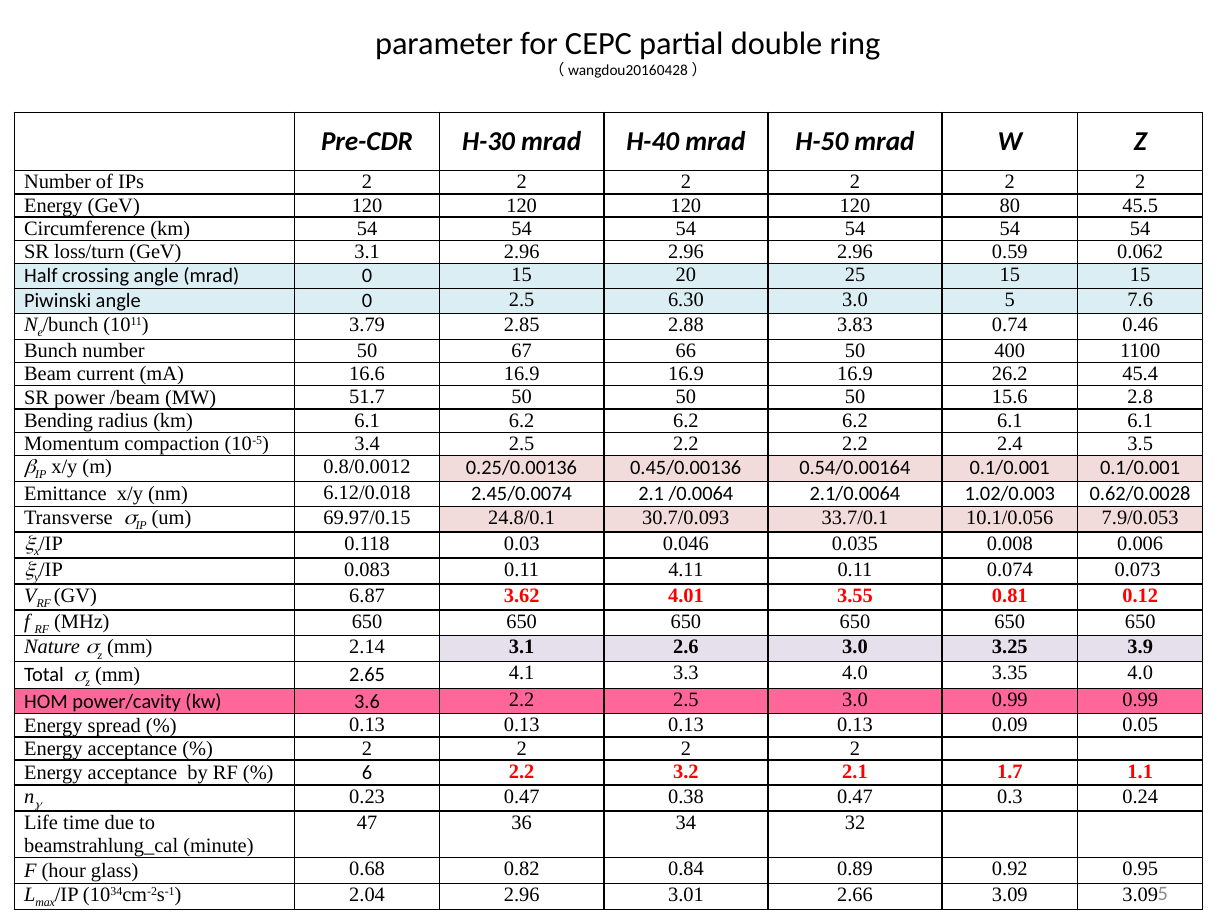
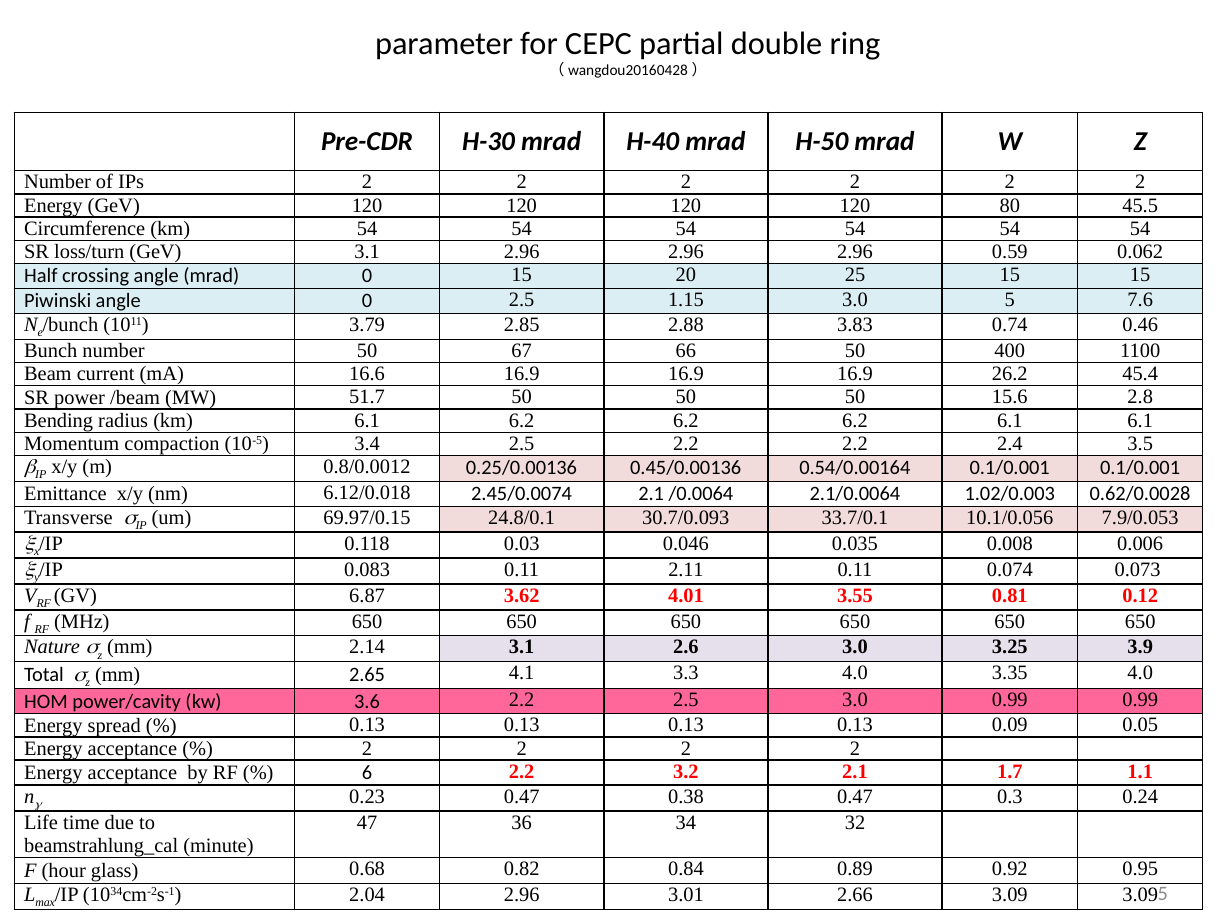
6.30: 6.30 -> 1.15 (686, 300)
4.11: 4.11 -> 2.11 (686, 570)
